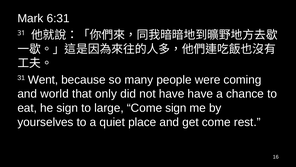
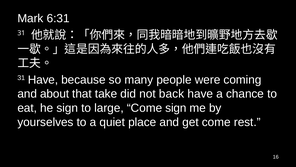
31 Went: Went -> Have (43, 80)
world: world -> about (55, 94)
only: only -> take (106, 94)
not have: have -> back (172, 94)
